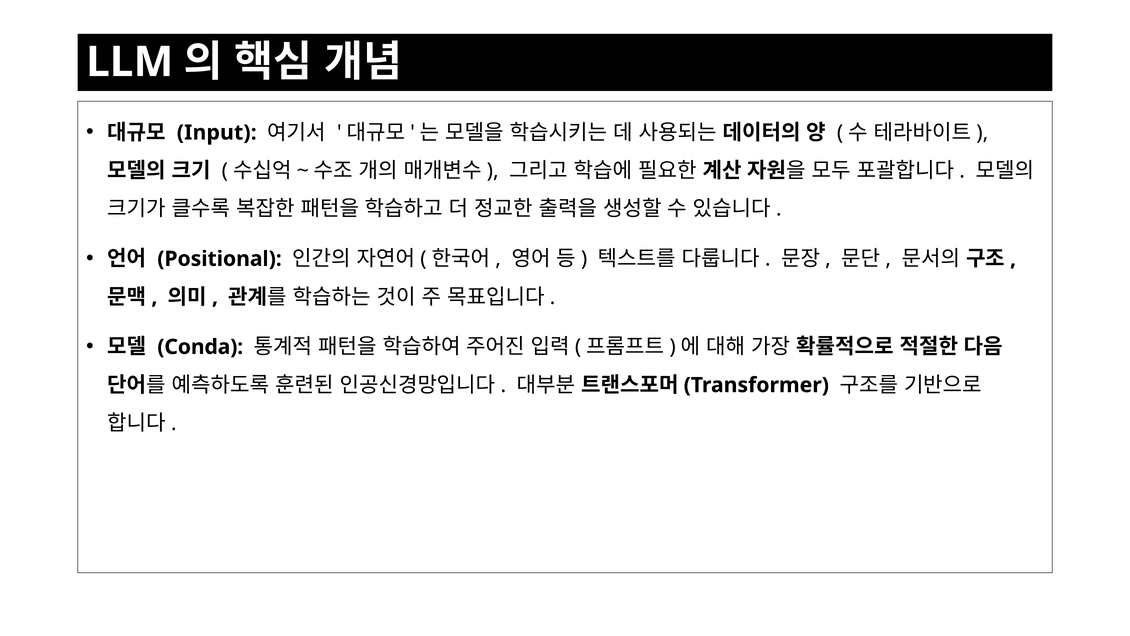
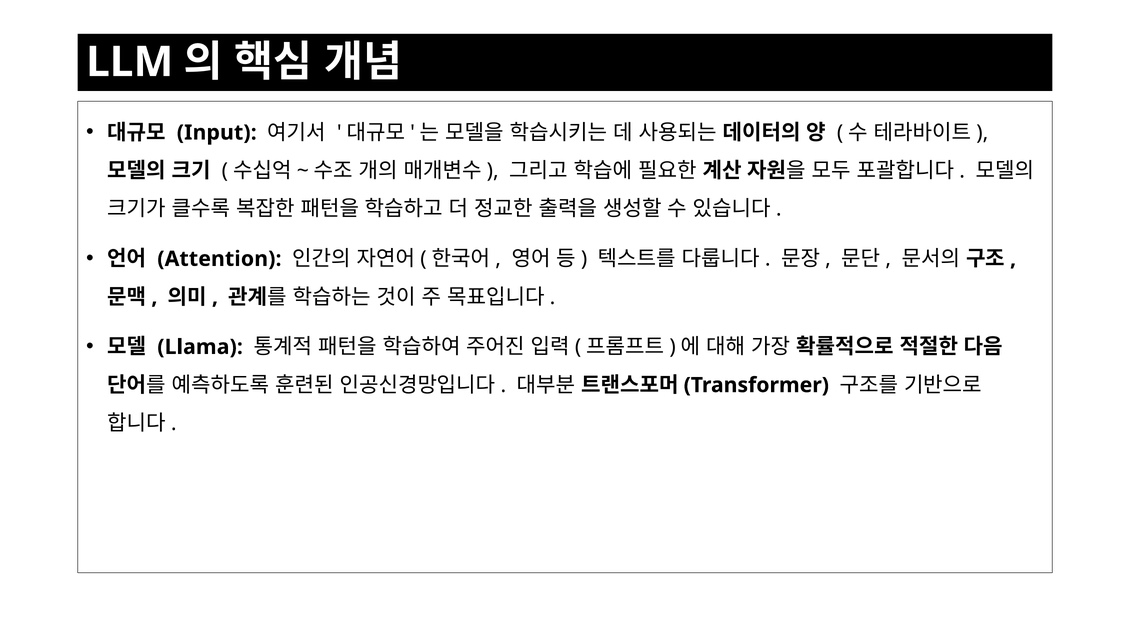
Positional: Positional -> Attention (219, 259)
Conda: Conda -> Llama (200, 347)
